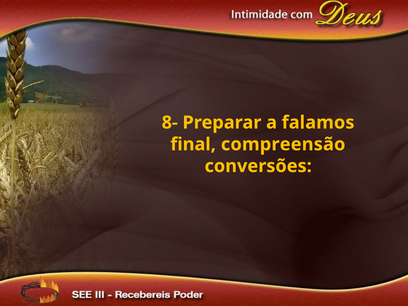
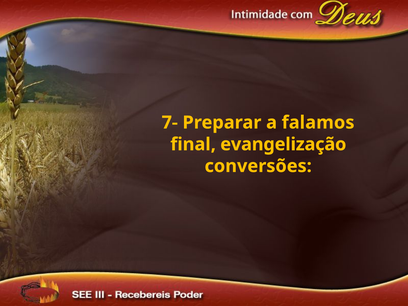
8-: 8- -> 7- (170, 123)
compreensão: compreensão -> evangelização (283, 144)
